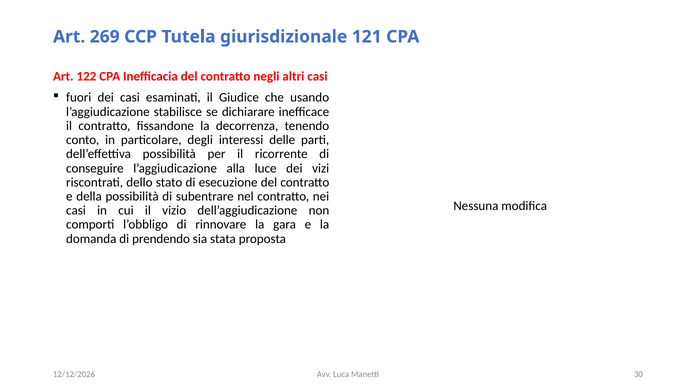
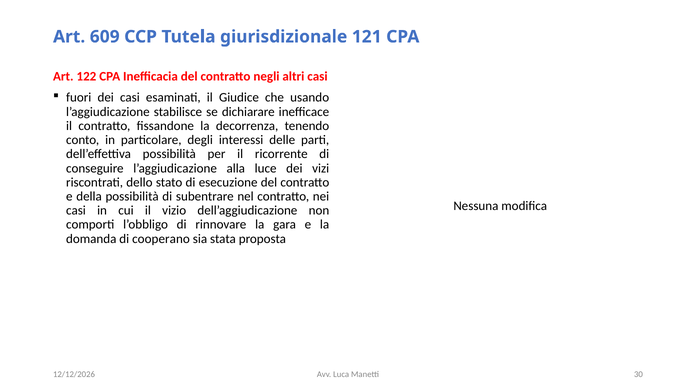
269: 269 -> 609 (105, 37)
prendendo: prendendo -> cooperano (161, 238)
